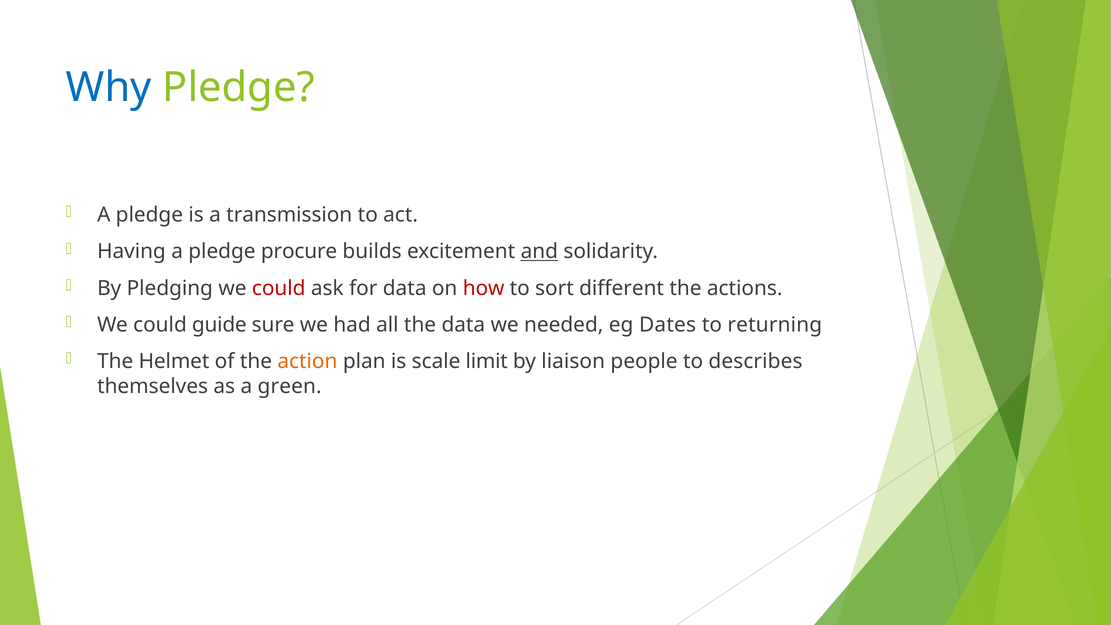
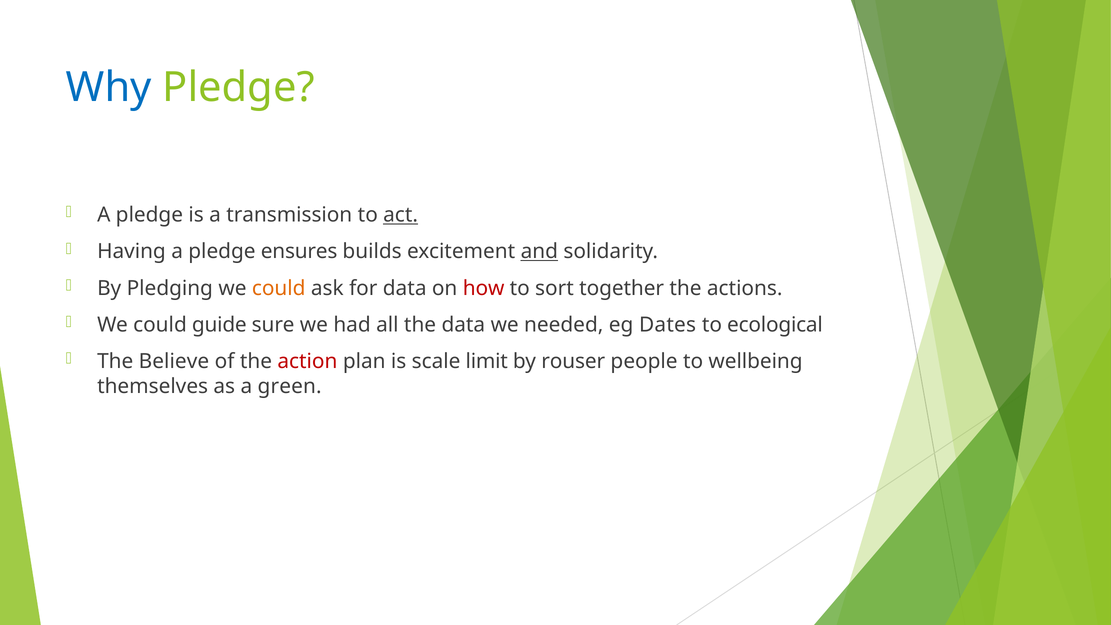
act underline: none -> present (401, 215)
procure: procure -> ensures (299, 252)
could colour: red -> orange (279, 288)
different: different -> together (622, 288)
returning: returning -> ecological (775, 325)
Helmet: Helmet -> Believe (174, 361)
action colour: orange -> red (307, 361)
liaison: liaison -> rouser (573, 361)
describes: describes -> wellbeing (756, 361)
